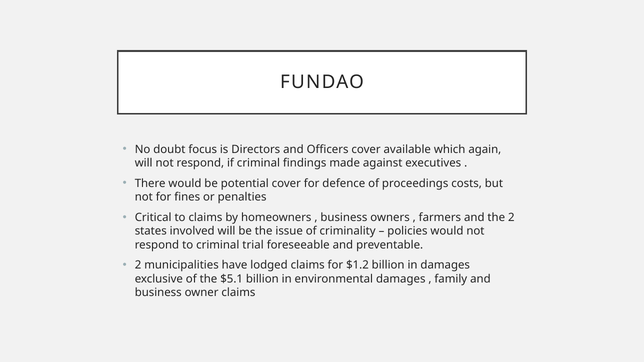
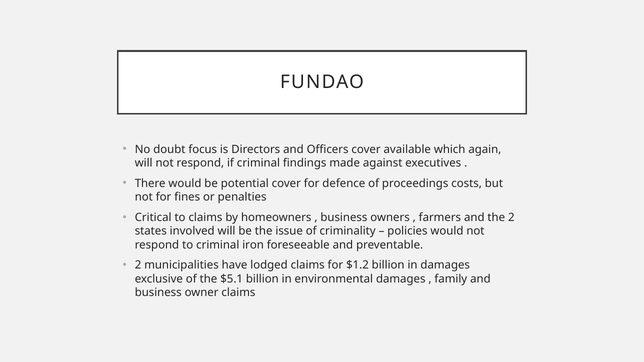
trial: trial -> iron (253, 245)
